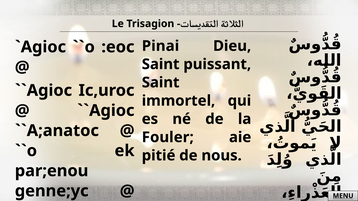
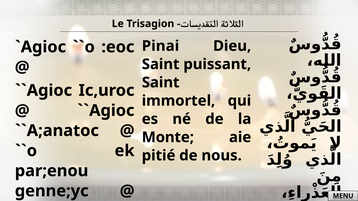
Fouler: Fouler -> Monte (168, 137)
